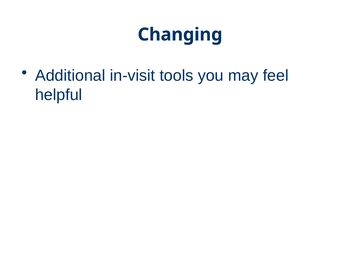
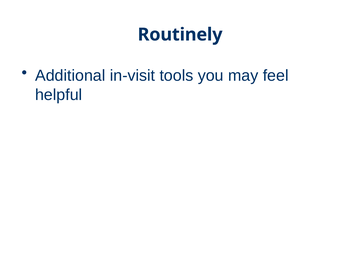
Changing: Changing -> Routinely (180, 35)
